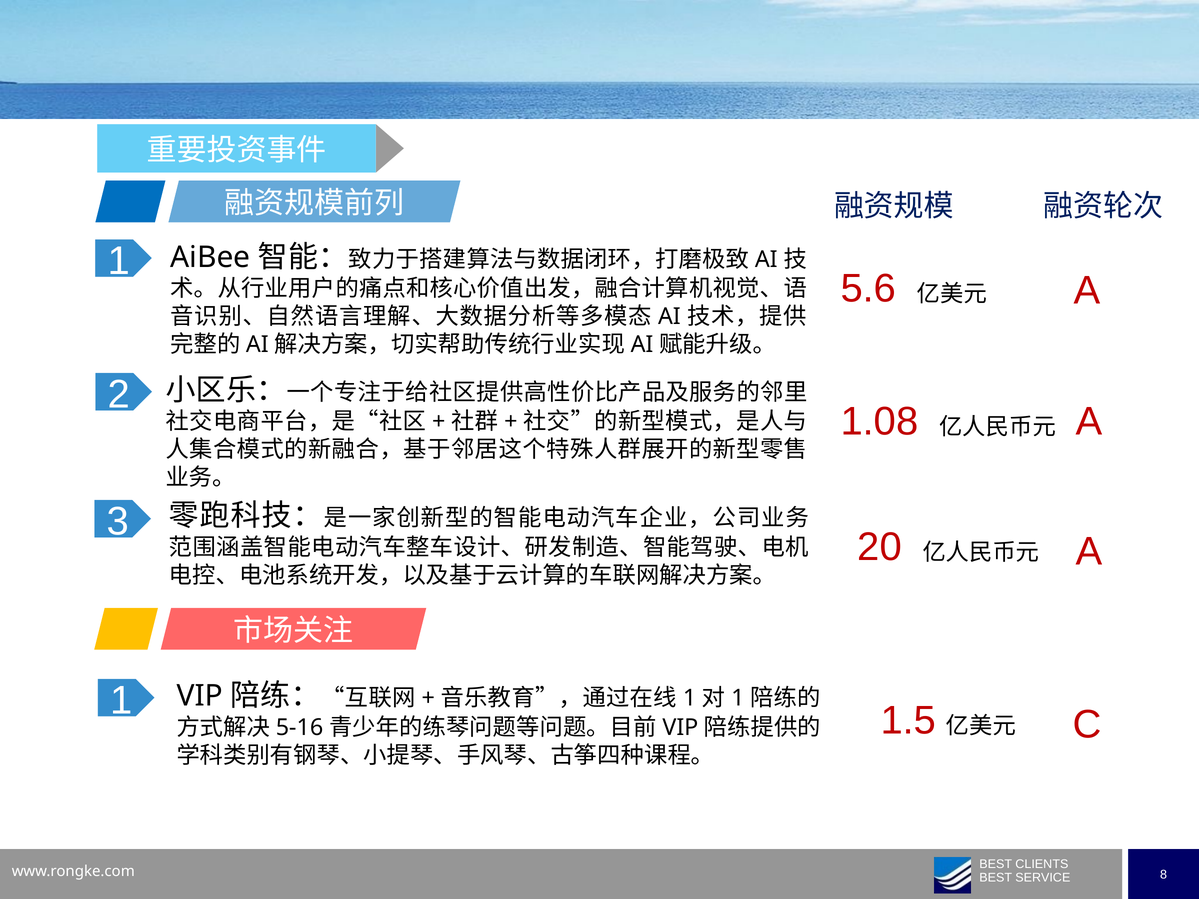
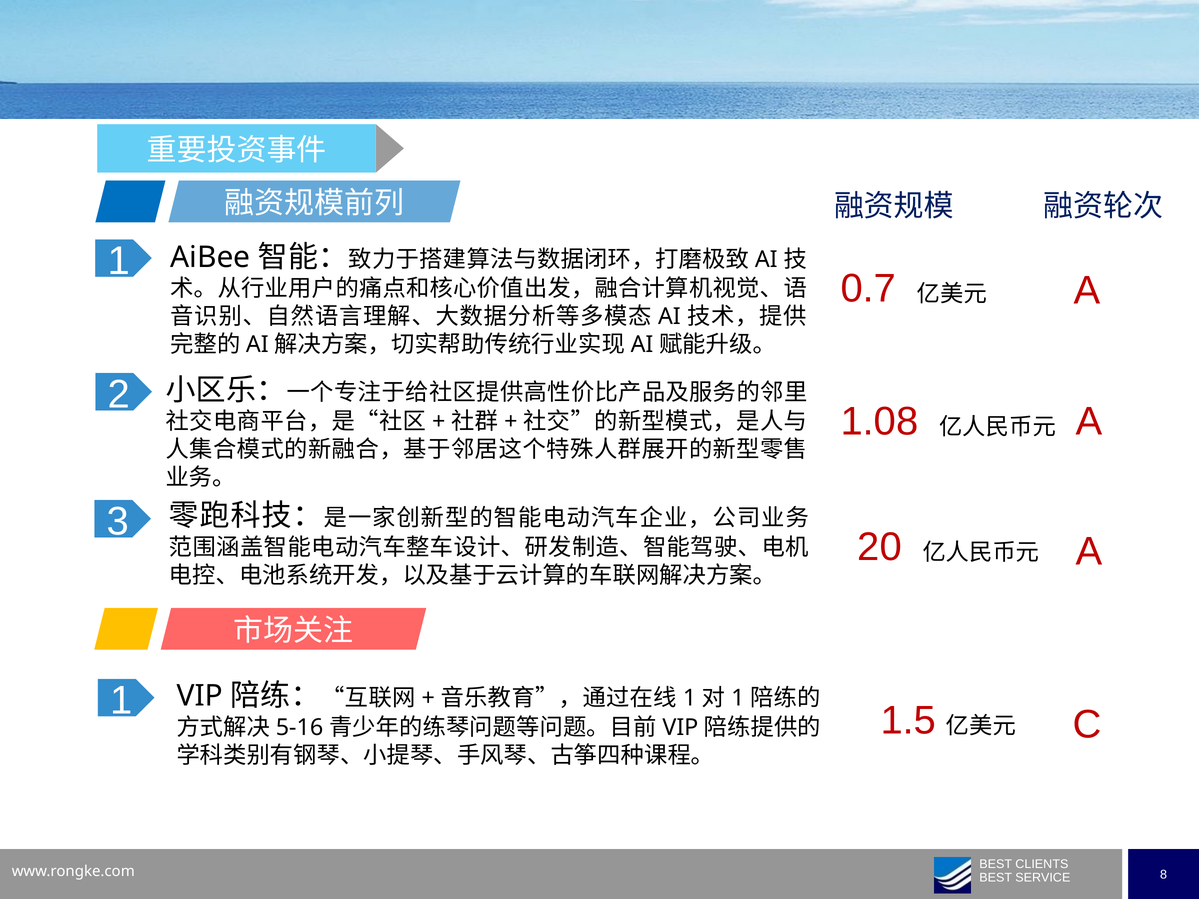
5.6: 5.6 -> 0.7 (868, 289)
